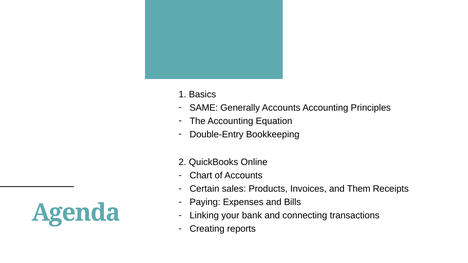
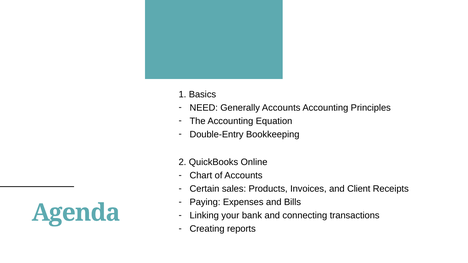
SAME: SAME -> NEED (204, 108)
Them: Them -> Client (359, 189)
